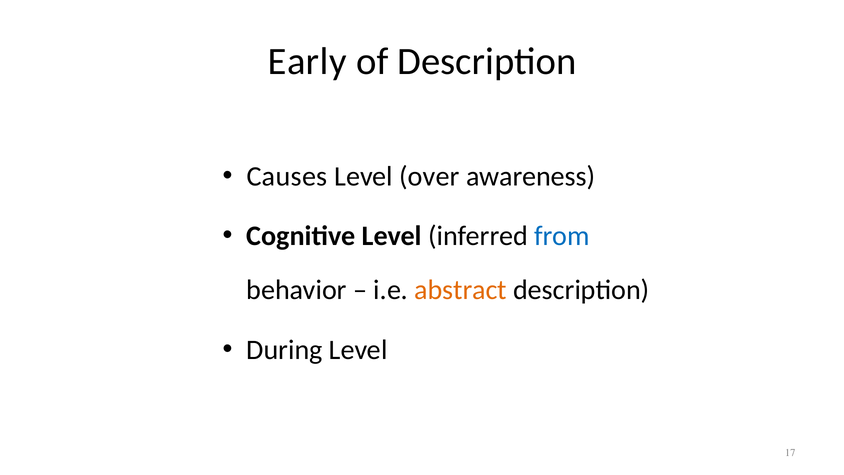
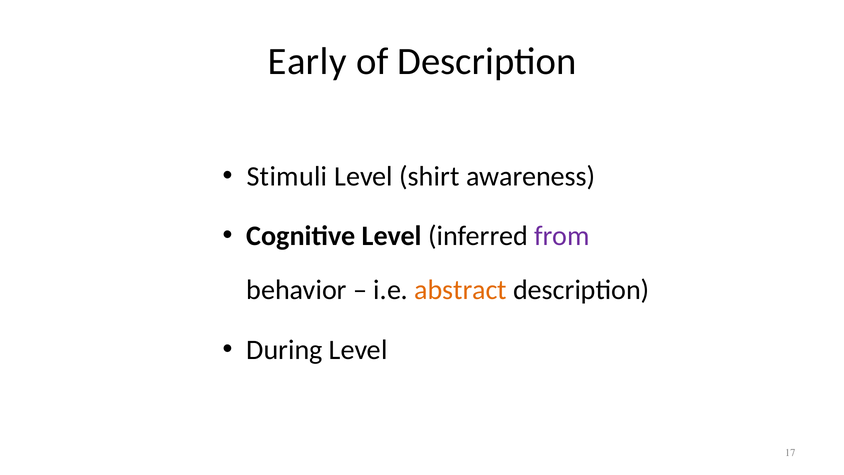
Causes: Causes -> Stimuli (287, 176)
over: over -> shirt (429, 176)
from colour: blue -> purple (562, 236)
